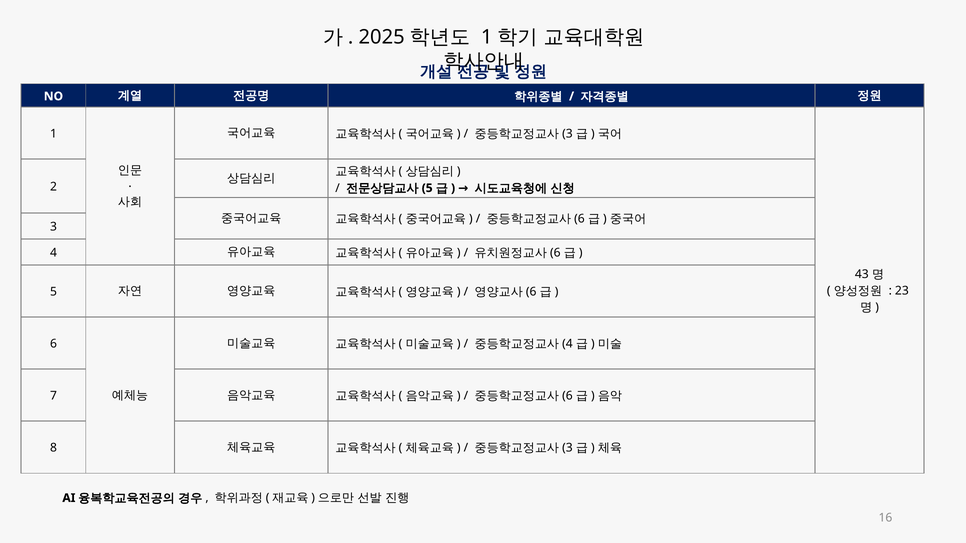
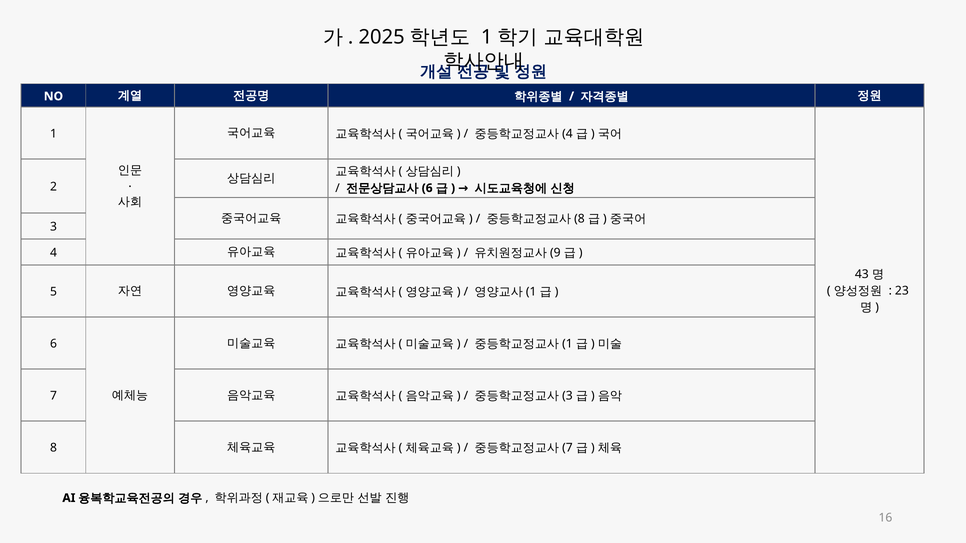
3: 3 -> 4 (567, 134)
5: 5 -> 6 (427, 188)
6: 6 -> 8 (579, 219)
6: 6 -> 9 (555, 253)
6: 6 -> 1 (531, 292)
4: 4 -> 1 (567, 344)
6: 6 -> 3 (567, 396)
3: 3 -> 7 (567, 448)
